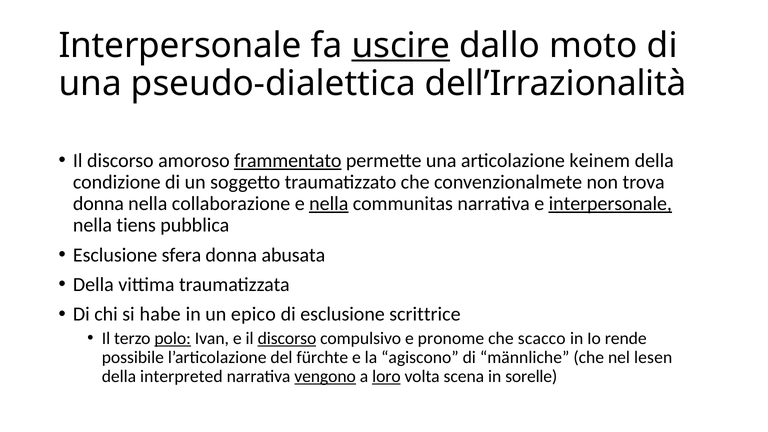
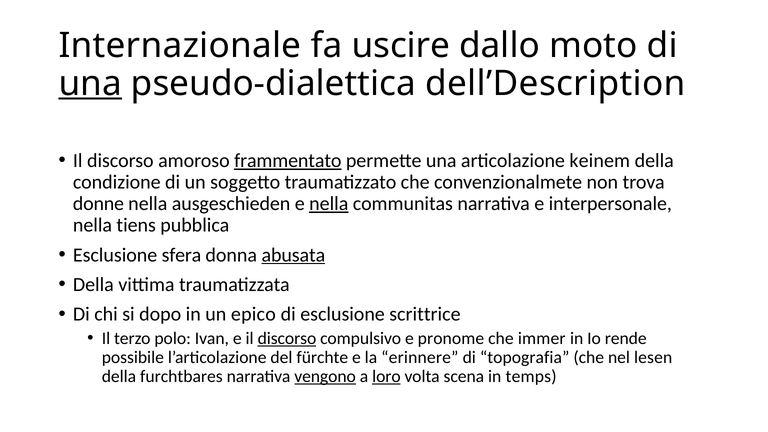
Interpersonale: Interpersonale -> Internazionale (180, 46)
uscire underline: present -> none (401, 46)
una underline: none -> present (90, 84)
dell’Irrazionalità: dell’Irrazionalità -> dell’Description (555, 84)
donna: donna -> donne (98, 204)
collaborazione: collaborazione -> ausgeschieden (231, 204)
interpersonale underline: present -> none (610, 204)
abusata underline: none -> present (293, 255)
habe: habe -> dopo (160, 314)
polo underline: present -> none (173, 338)
scacco: scacco -> immer (542, 338)
agiscono: agiscono -> erinnere (420, 357)
männliche: männliche -> topografia (525, 357)
interpreted: interpreted -> furchtbares (181, 376)
sorelle: sorelle -> temps (531, 376)
